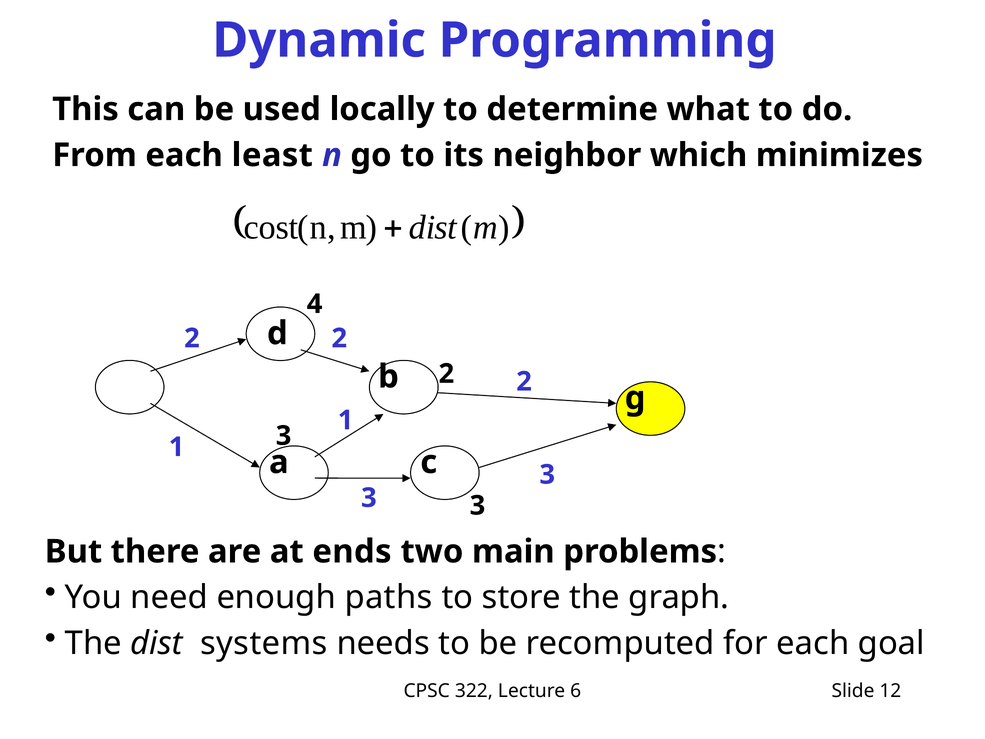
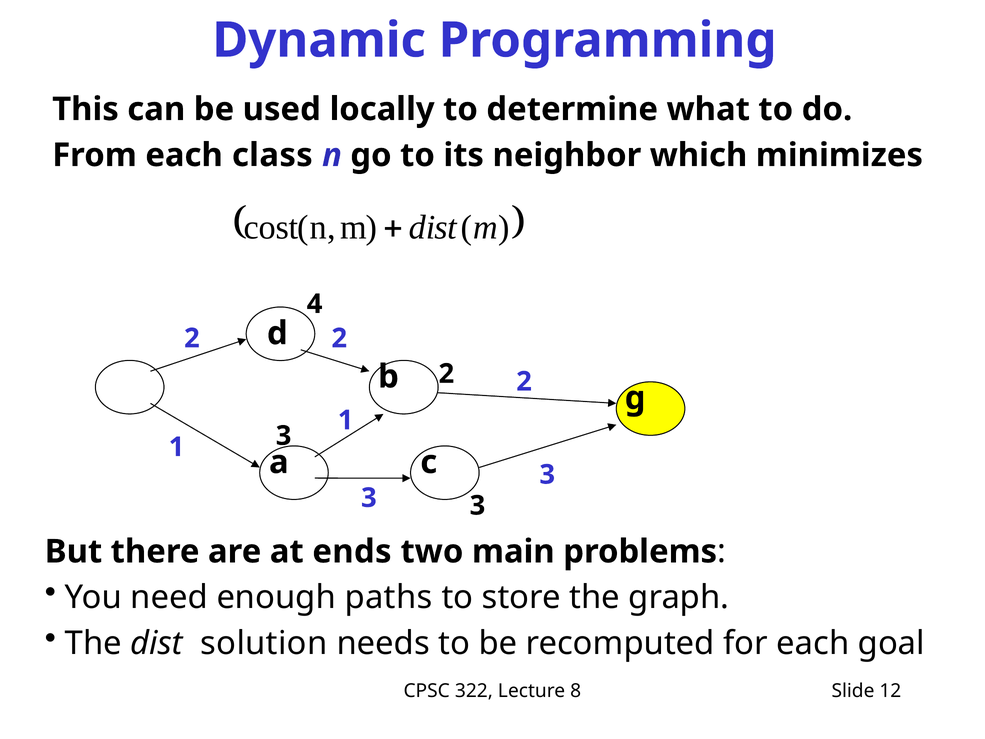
least: least -> class (272, 155)
systems: systems -> solution (264, 643)
6: 6 -> 8 (576, 691)
